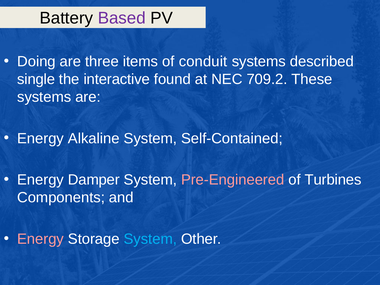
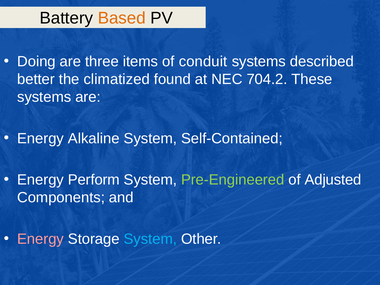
Based colour: purple -> orange (122, 18)
single: single -> better (36, 79)
interactive: interactive -> climatized (117, 79)
709.2: 709.2 -> 704.2 (267, 79)
Damper: Damper -> Perform (94, 180)
Pre-Engineered colour: pink -> light green (233, 180)
Turbines: Turbines -> Adjusted (333, 180)
